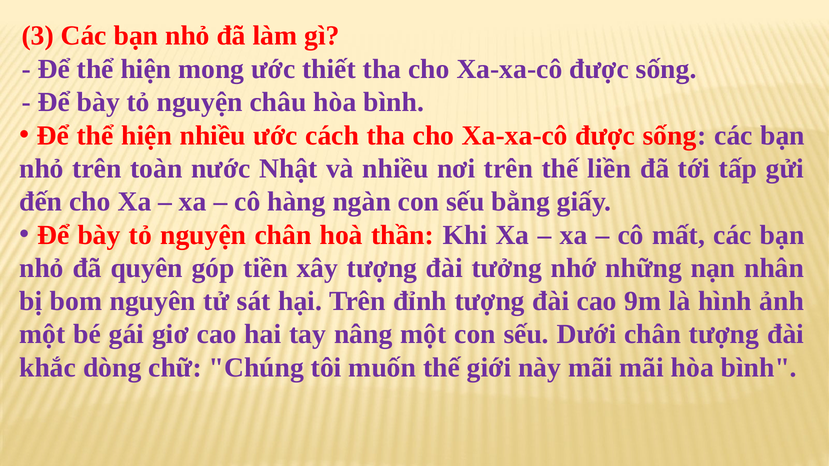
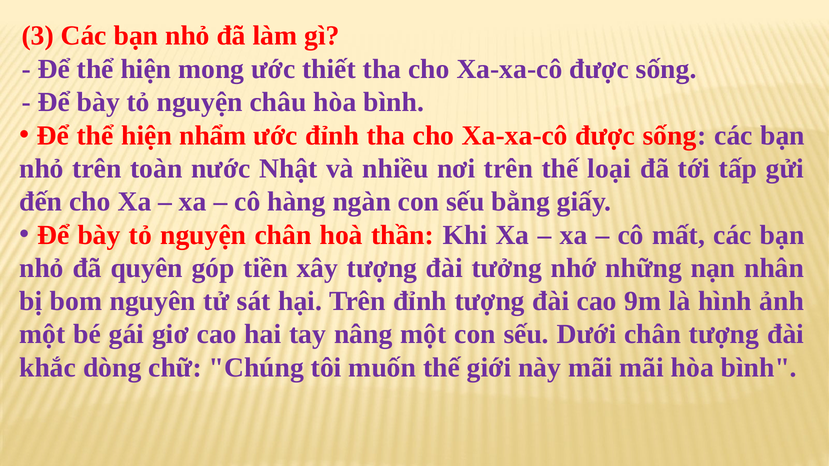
hiện nhiều: nhiều -> nhẩm (213, 136)
ước cách: cách -> đỉnh (332, 136)
liền: liền -> loại (609, 169)
